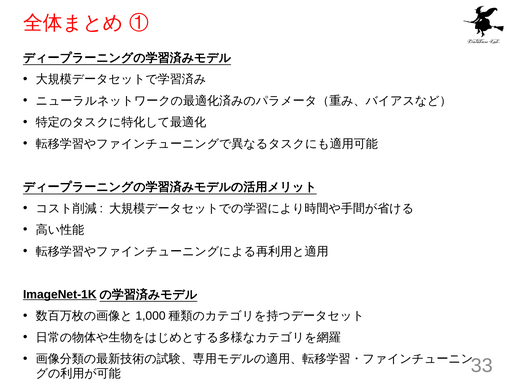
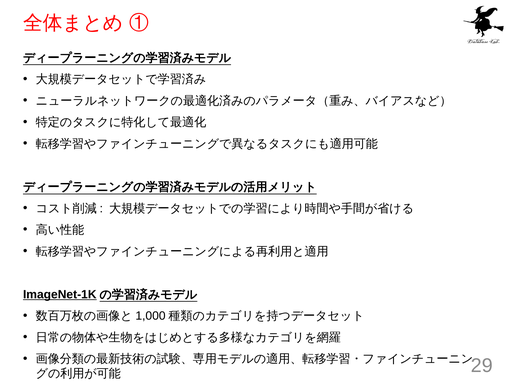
33: 33 -> 29 (482, 365)
